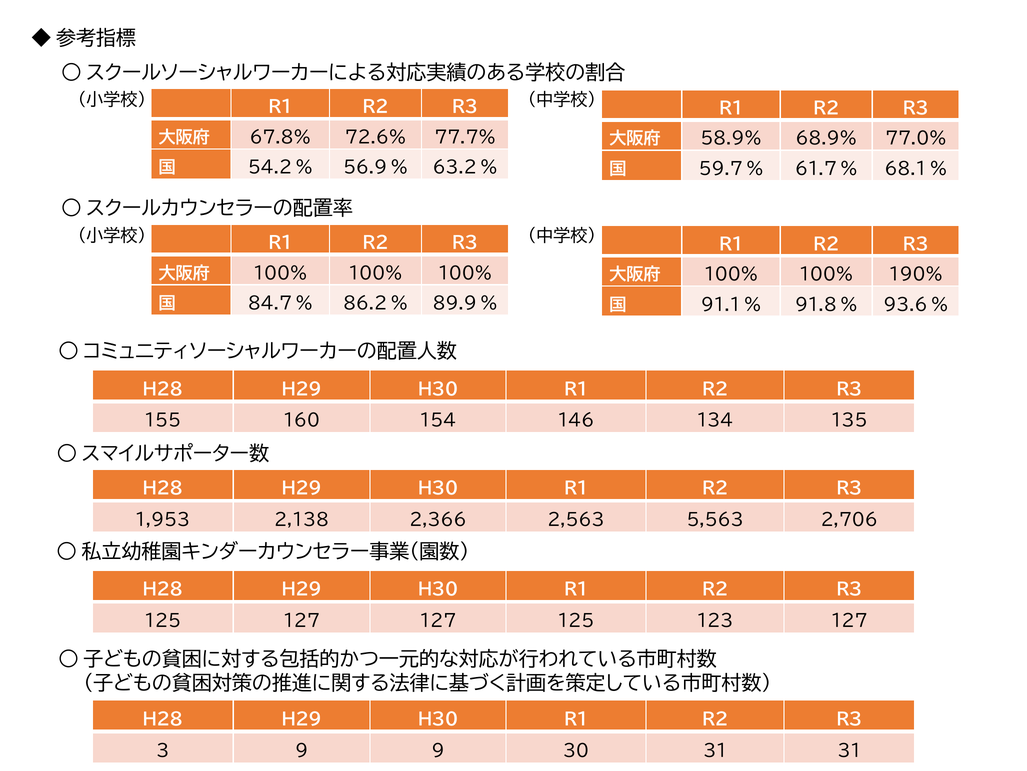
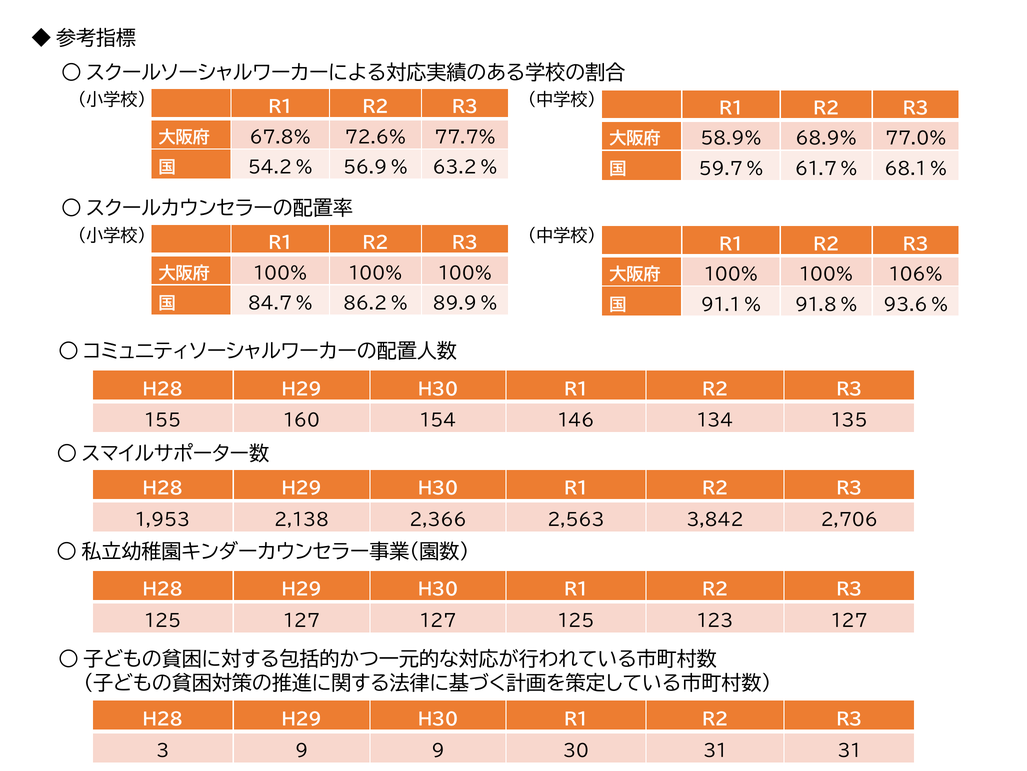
190%: 190% -> 106% (916, 274)
5,563: 5,563 -> 3,842 (715, 520)
